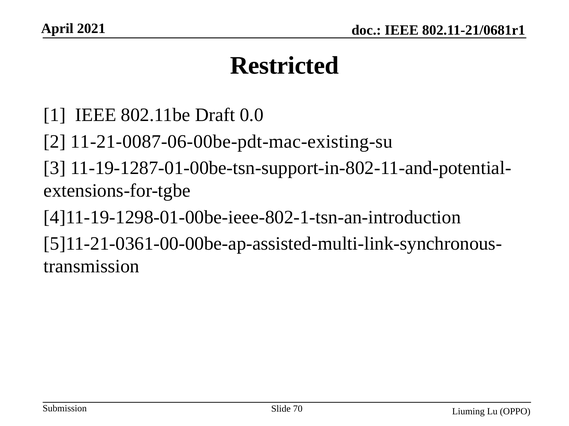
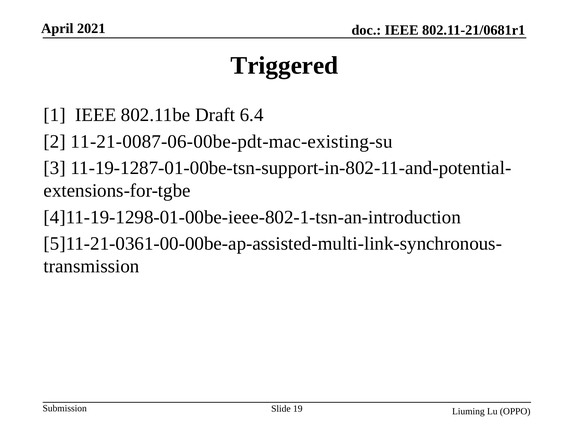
Restricted: Restricted -> Triggered (284, 66)
0.0: 0.0 -> 6.4 (252, 115)
70: 70 -> 19 (298, 409)
